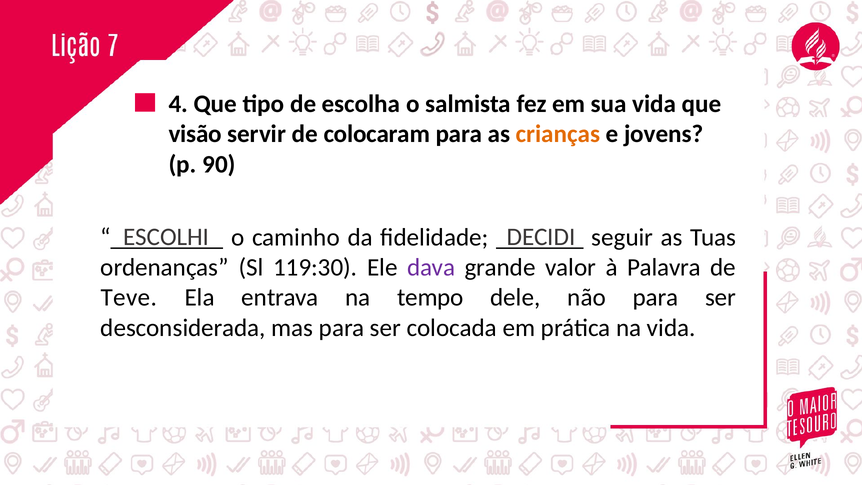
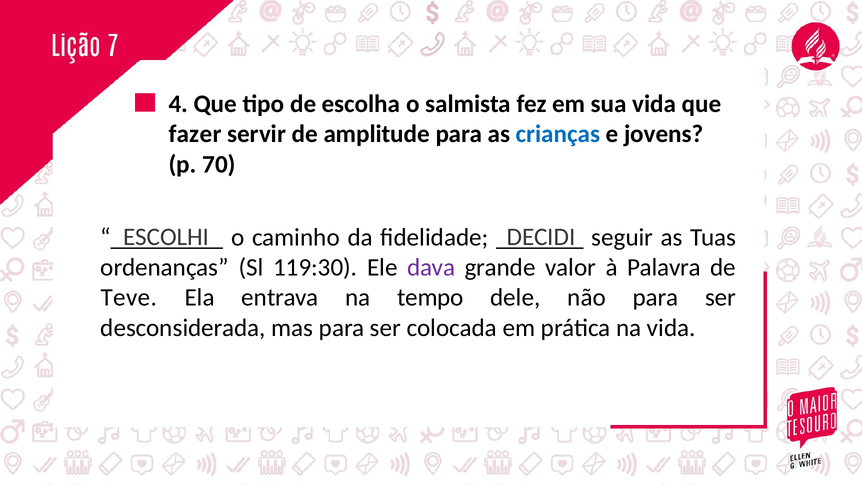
visão: visão -> fazer (195, 134)
colocaram: colocaram -> amplitude (377, 134)
crianças colour: orange -> blue (558, 134)
90: 90 -> 70 (219, 164)
